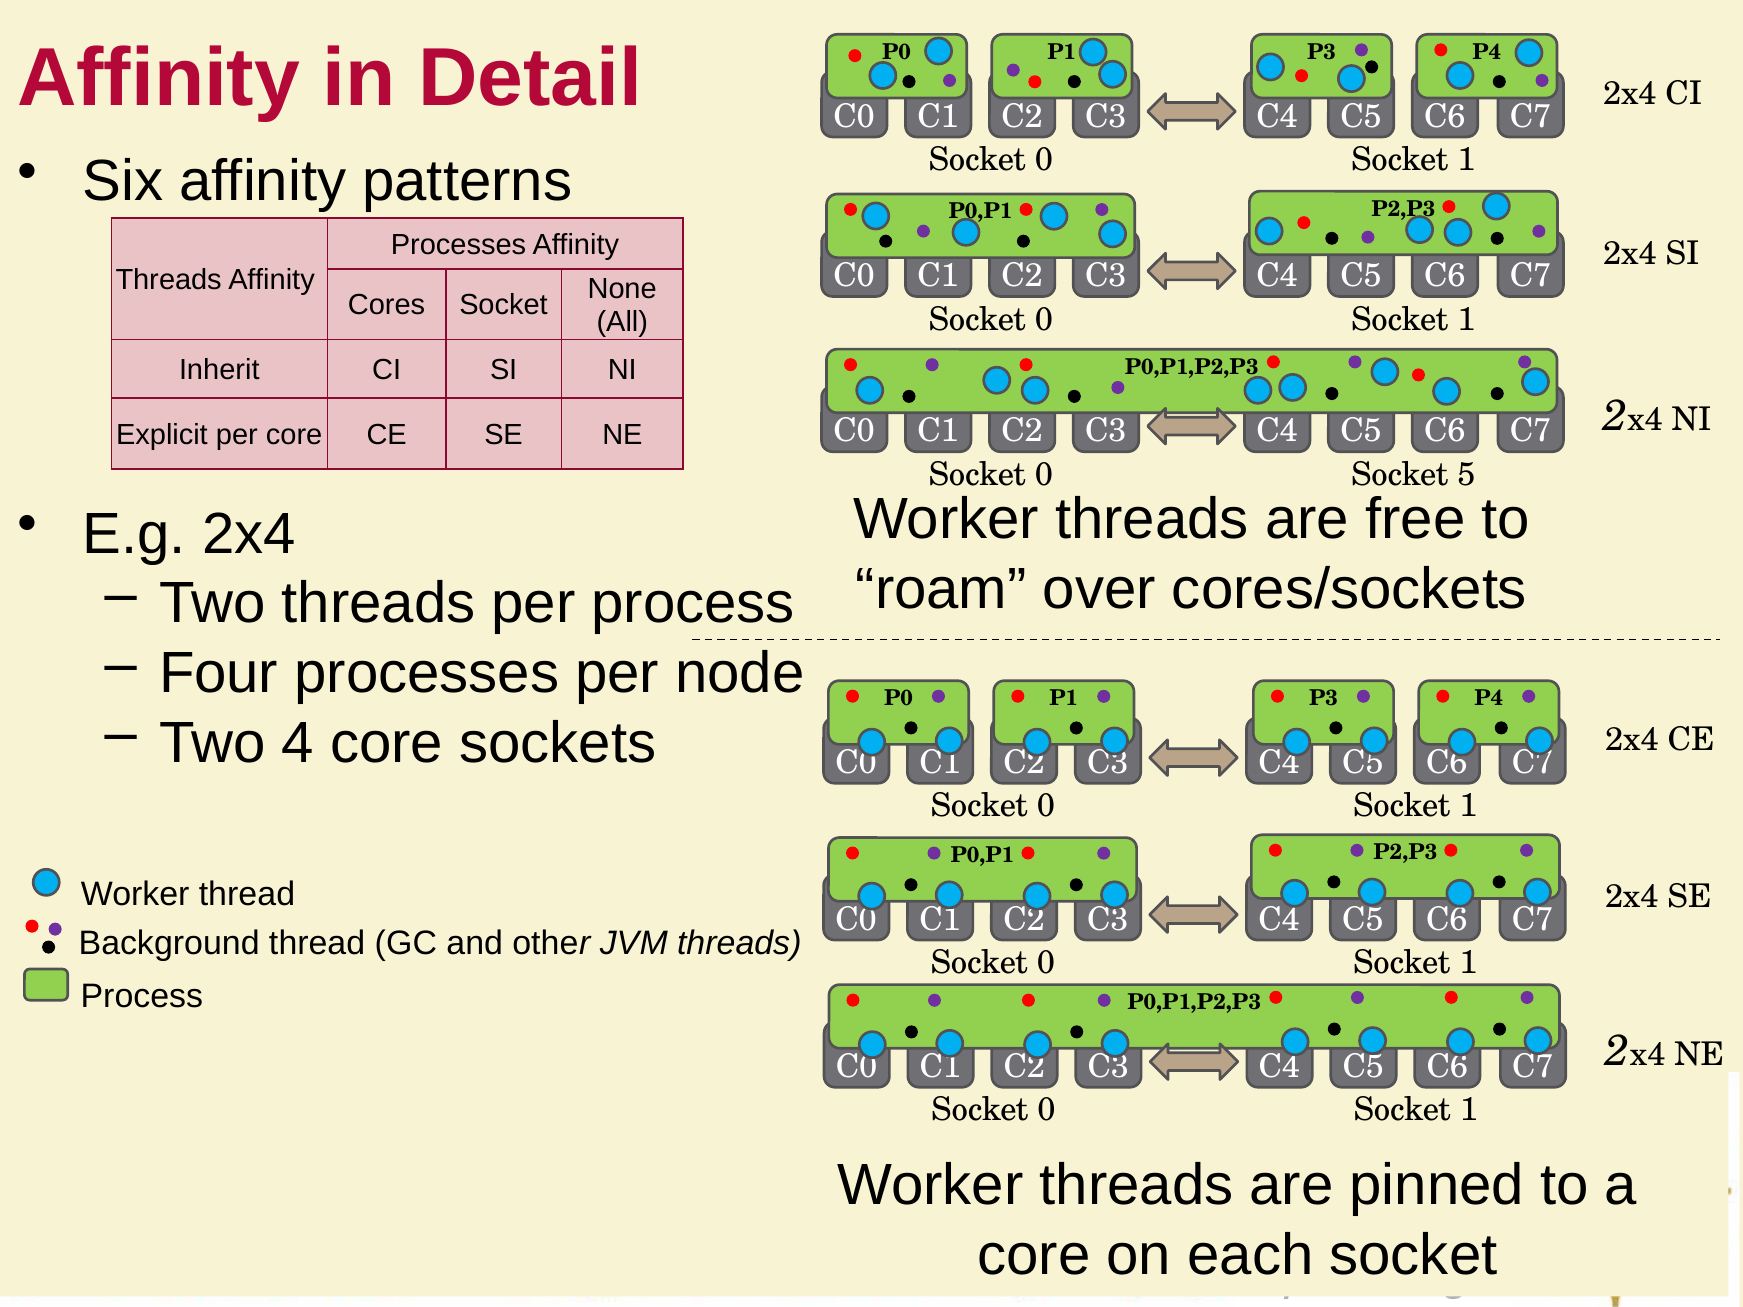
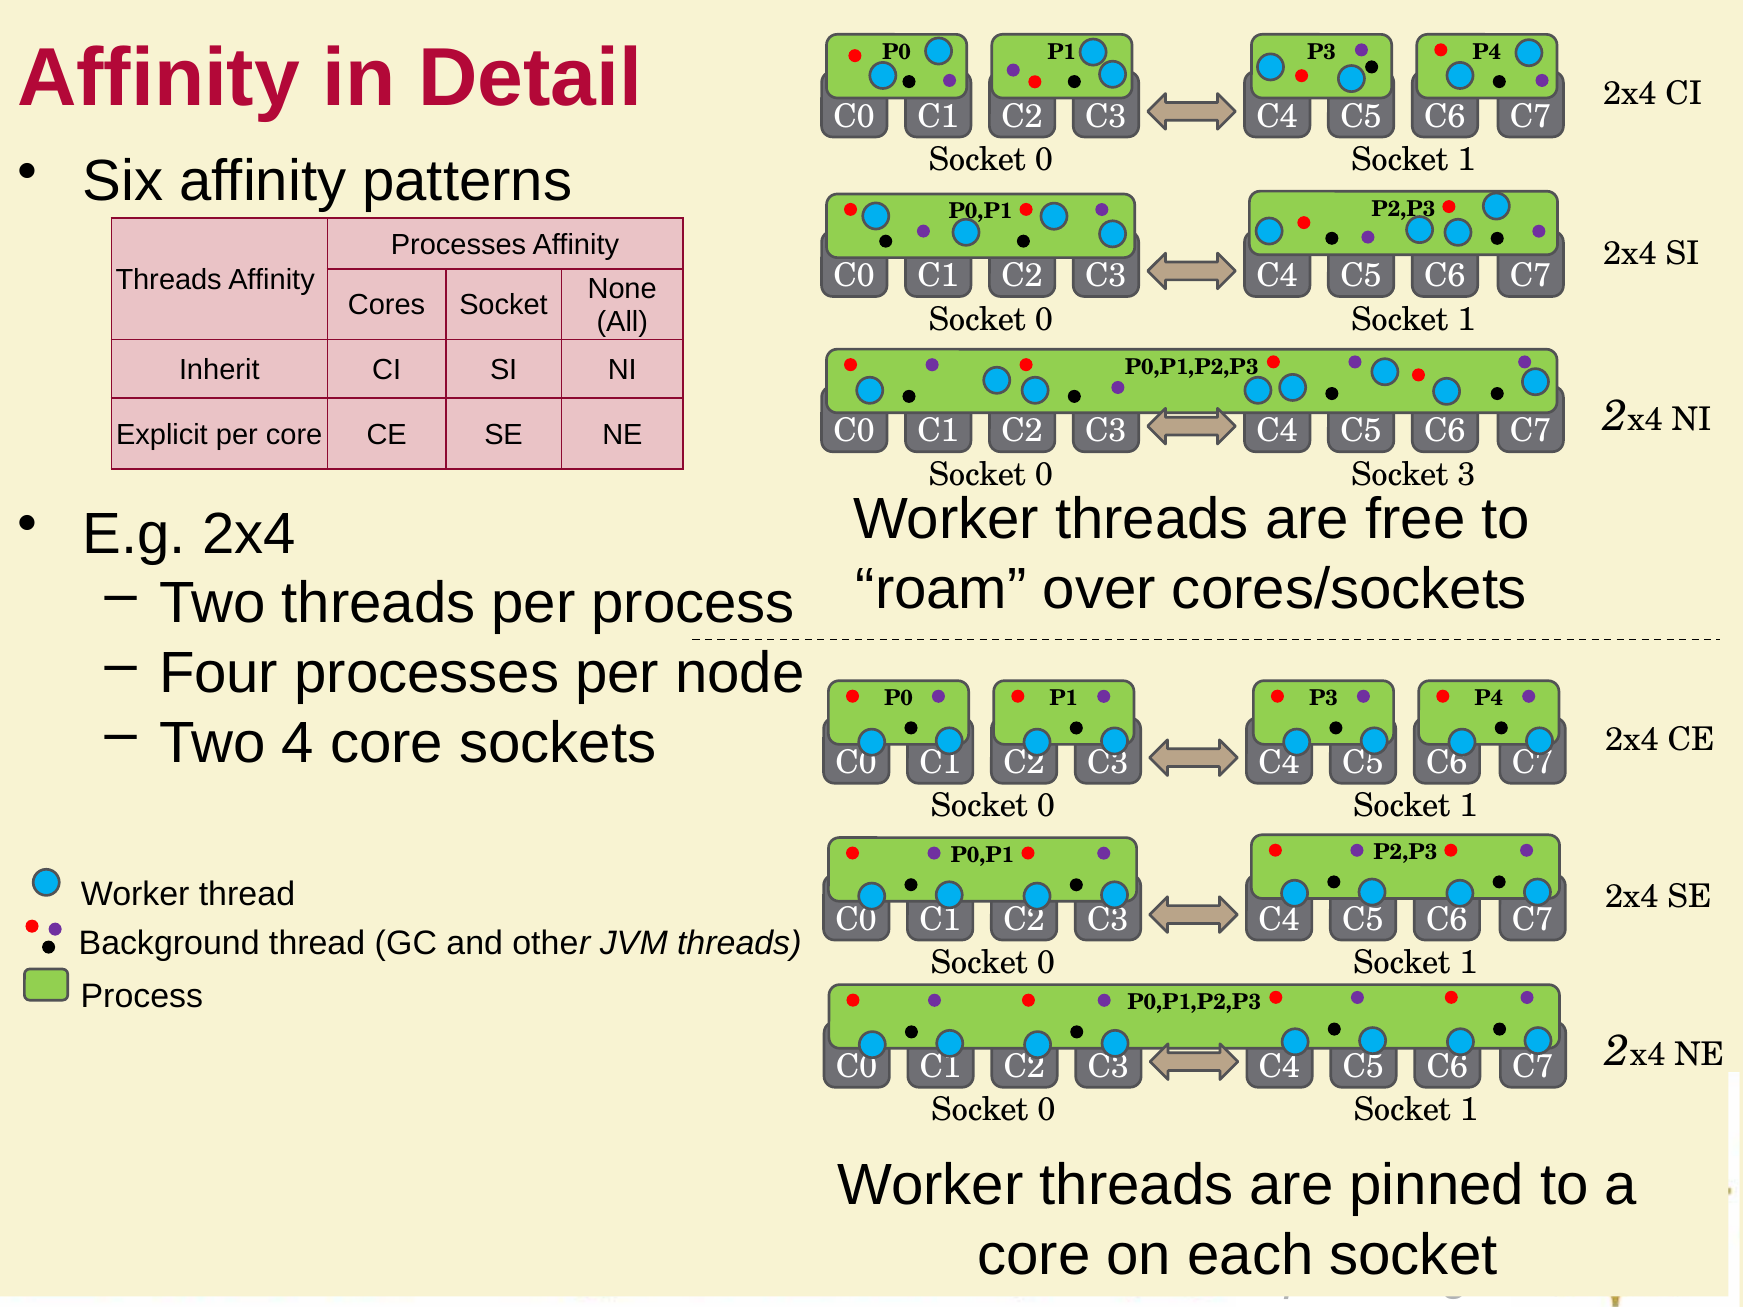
5: 5 -> 3 (1466, 475)
